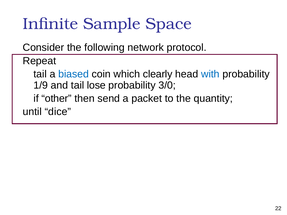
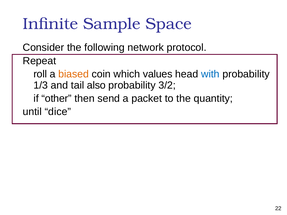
tail: tail -> roll (40, 74)
biased colour: blue -> orange (74, 74)
clearly: clearly -> values (158, 74)
1/9: 1/9 -> 1/3 (41, 85)
lose: lose -> also (96, 85)
3/0: 3/0 -> 3/2 (167, 85)
